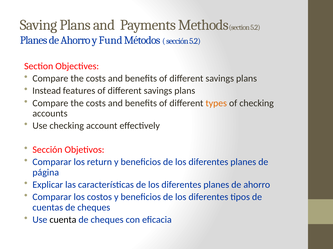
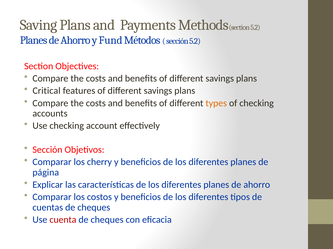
Instead: Instead -> Critical (47, 91)
return: return -> cherry (99, 162)
cuenta colour: black -> red (63, 220)
